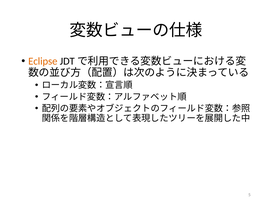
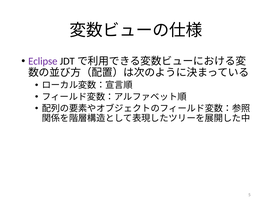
Eclipse colour: orange -> purple (43, 61)
